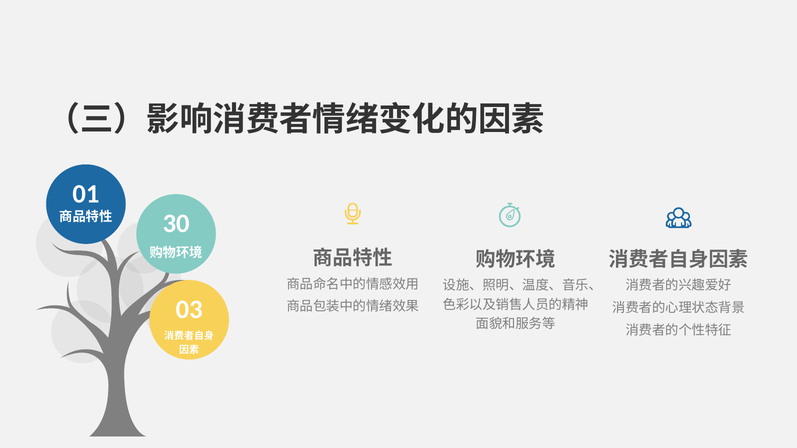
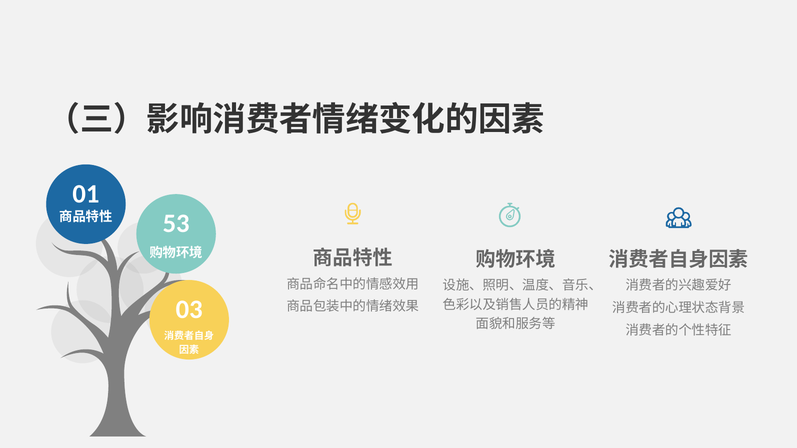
30: 30 -> 53 (176, 224)
